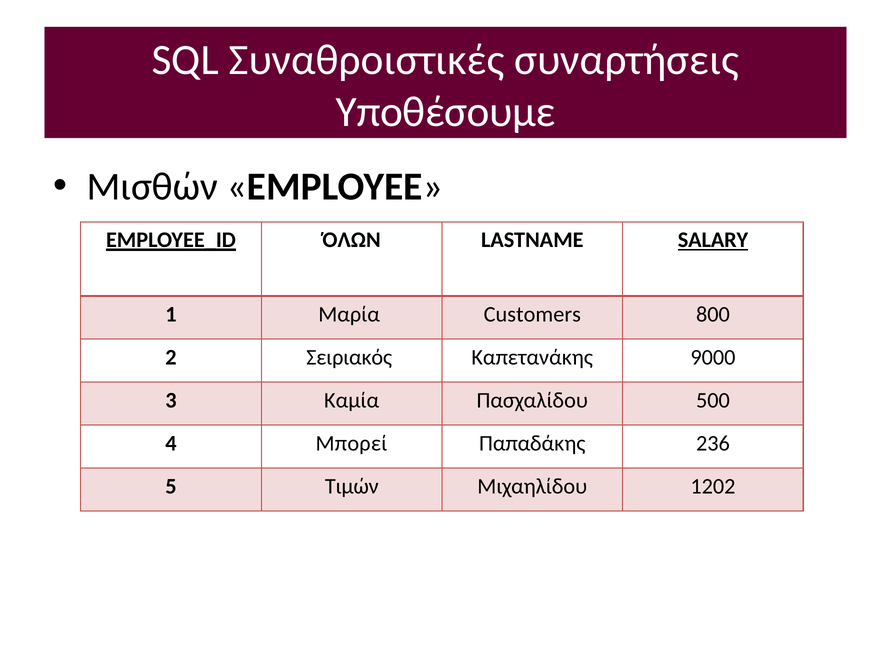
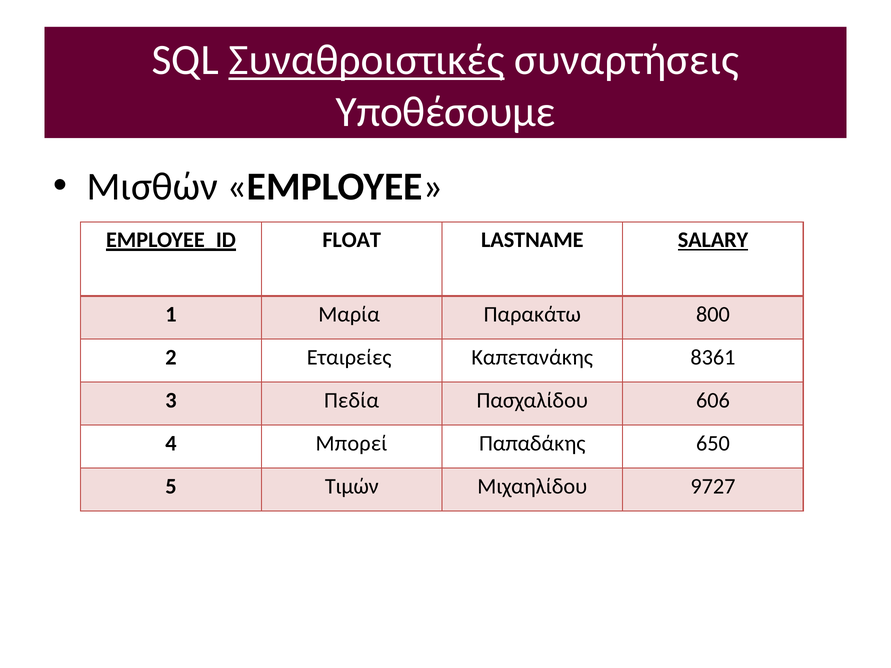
Συναθροιστικές underline: none -> present (366, 60)
ΌΛΩΝ: ΌΛΩΝ -> FLOAT (352, 240)
Customers: Customers -> Παρακάτω (532, 314)
Σειριακός: Σειριακός -> Εταιρείες (349, 358)
9000: 9000 -> 8361 (713, 358)
Καμία: Καμία -> Πεδία (352, 401)
500: 500 -> 606 (713, 401)
236: 236 -> 650 (713, 444)
1202: 1202 -> 9727 (713, 487)
